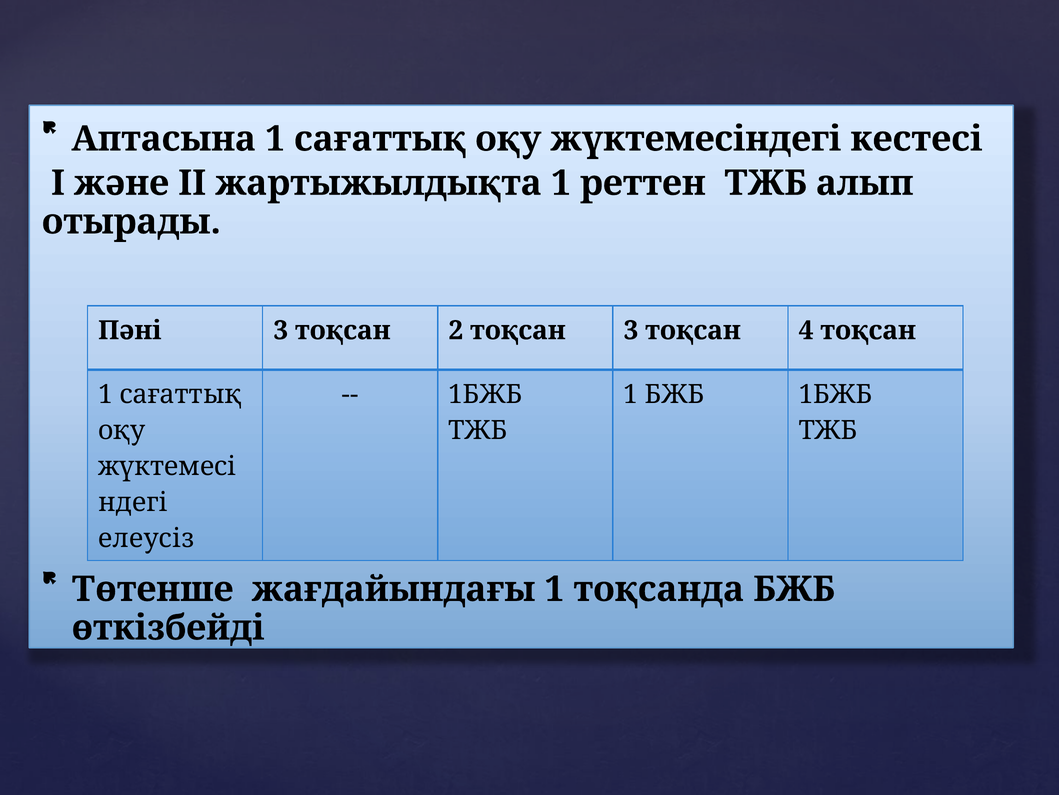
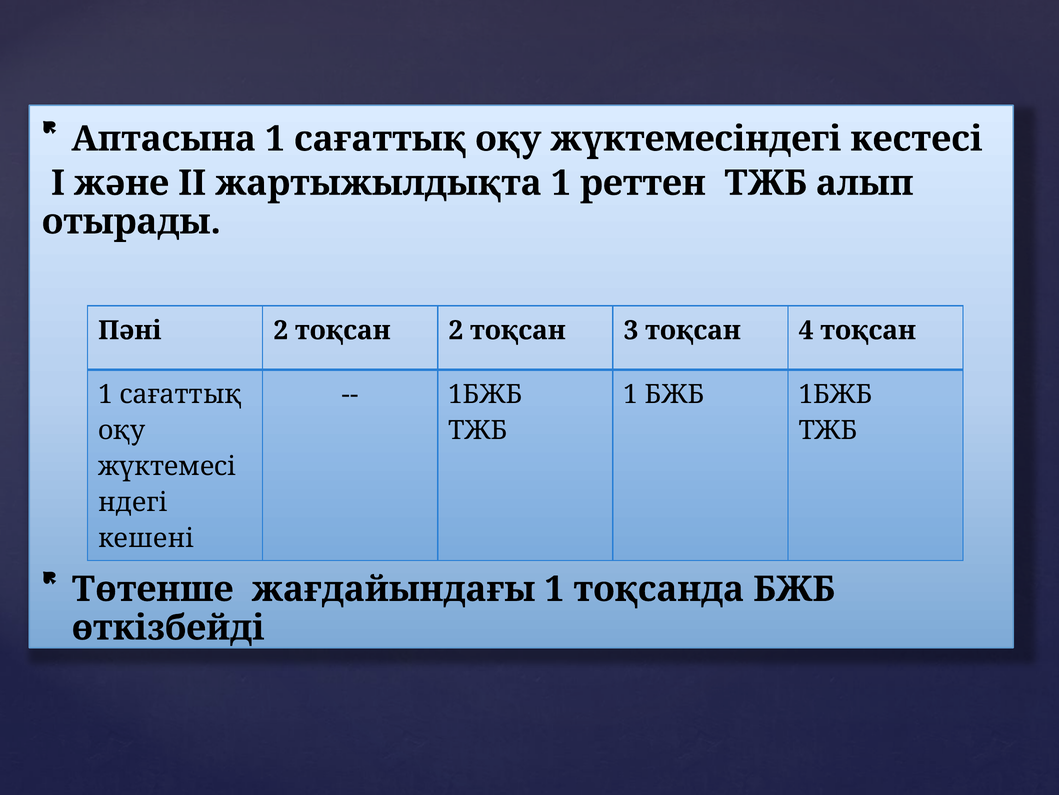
Пәні 3: 3 -> 2 (281, 330)
елеусіз: елеусіз -> кешені (146, 538)
